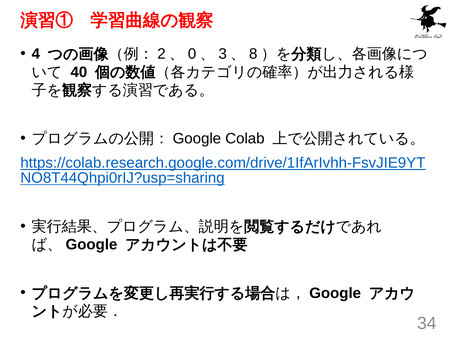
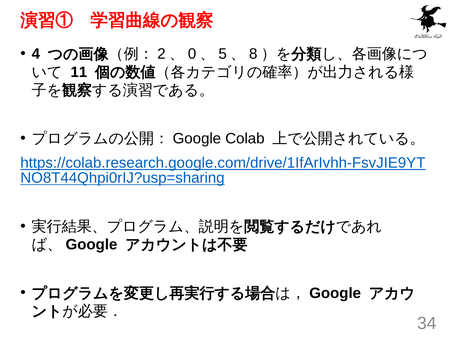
3: 3 -> 5 (223, 54)
40: 40 -> 11 (79, 72)
